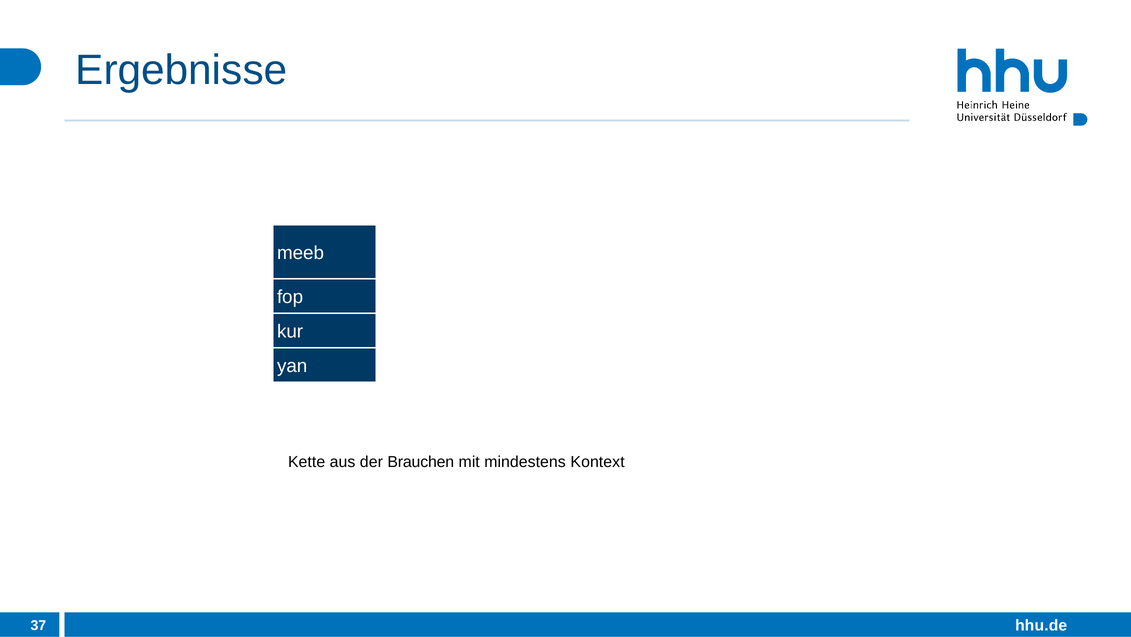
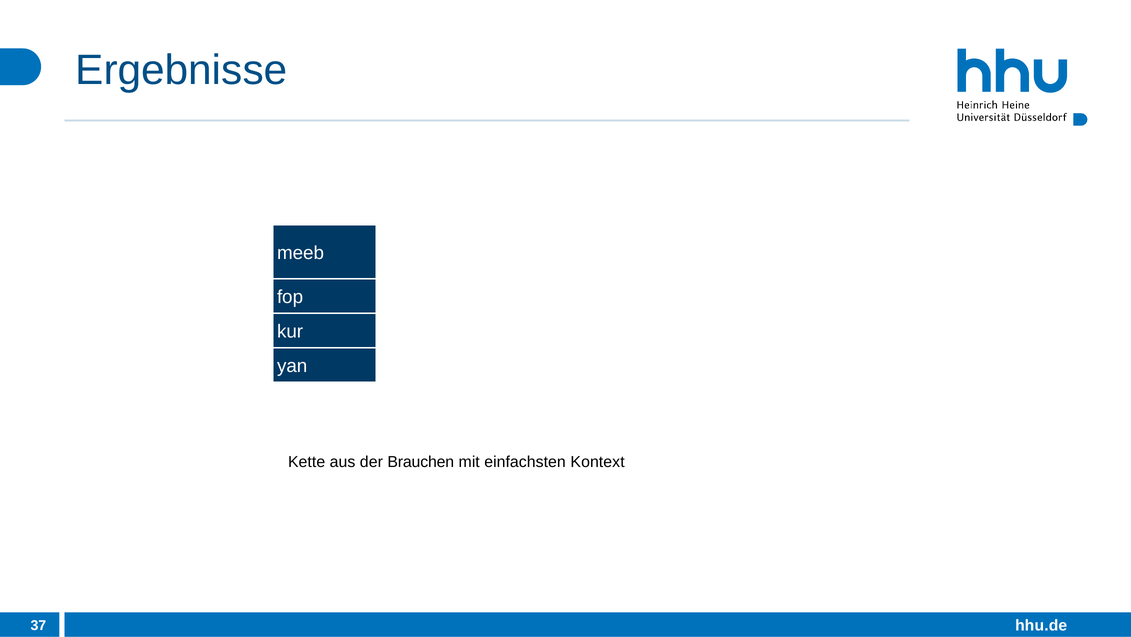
mindestens: mindestens -> einfachsten (525, 462)
